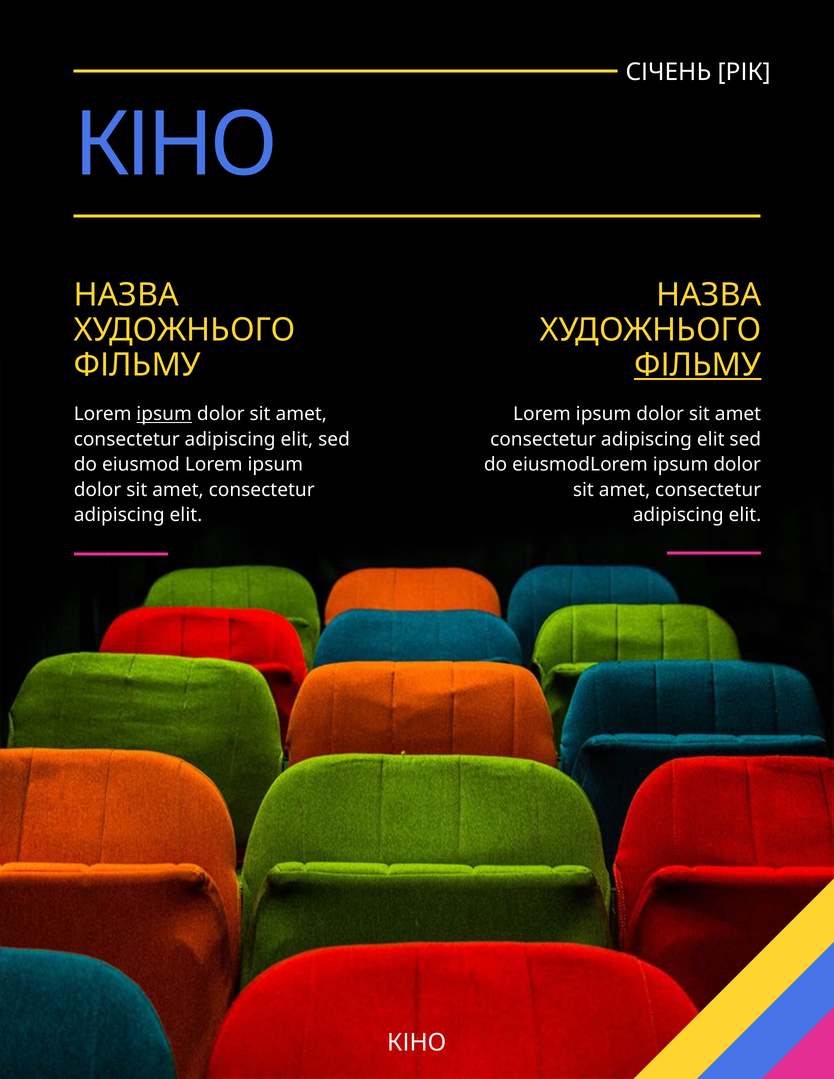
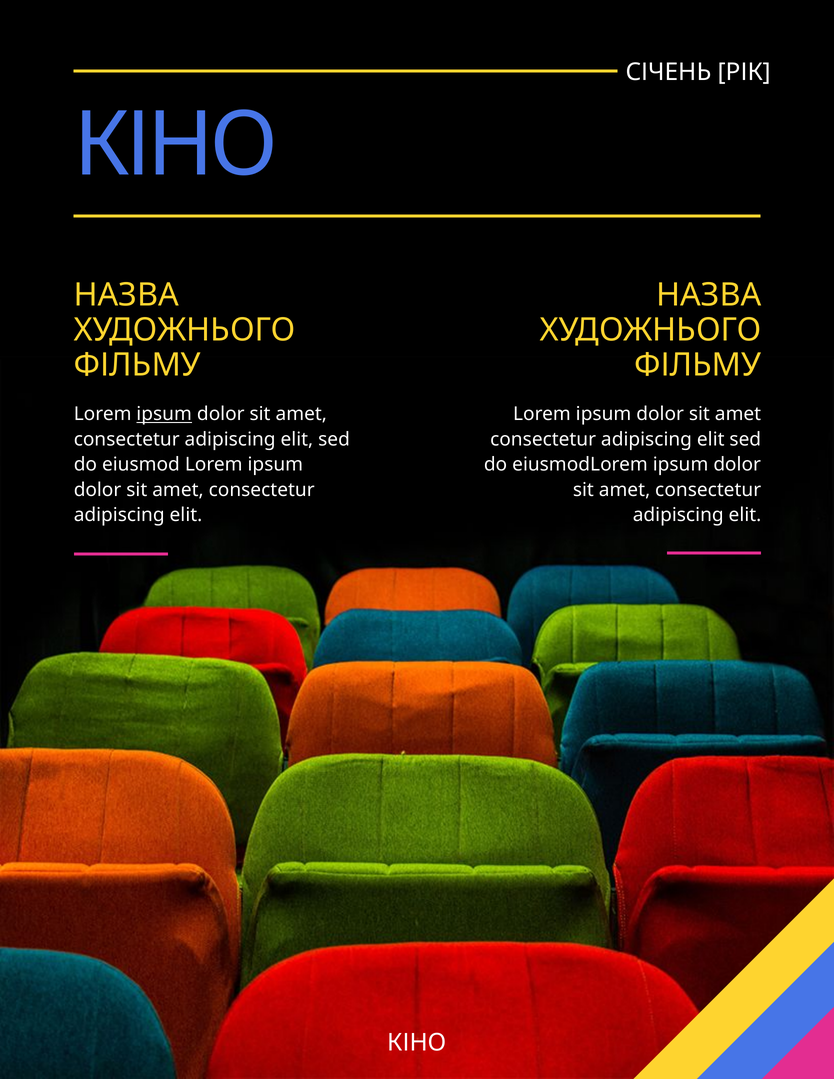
ФІЛЬМУ underline: present -> none (698, 365)
